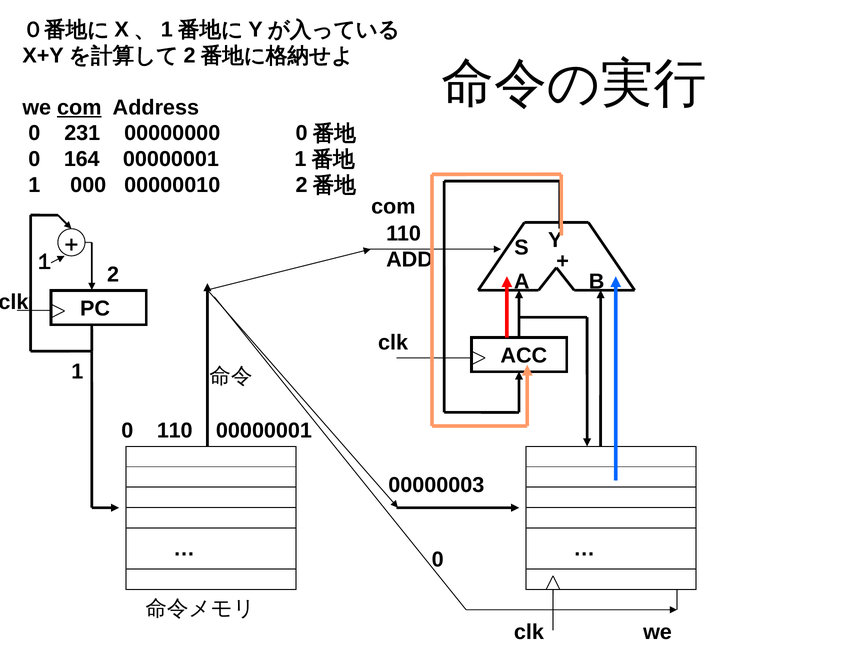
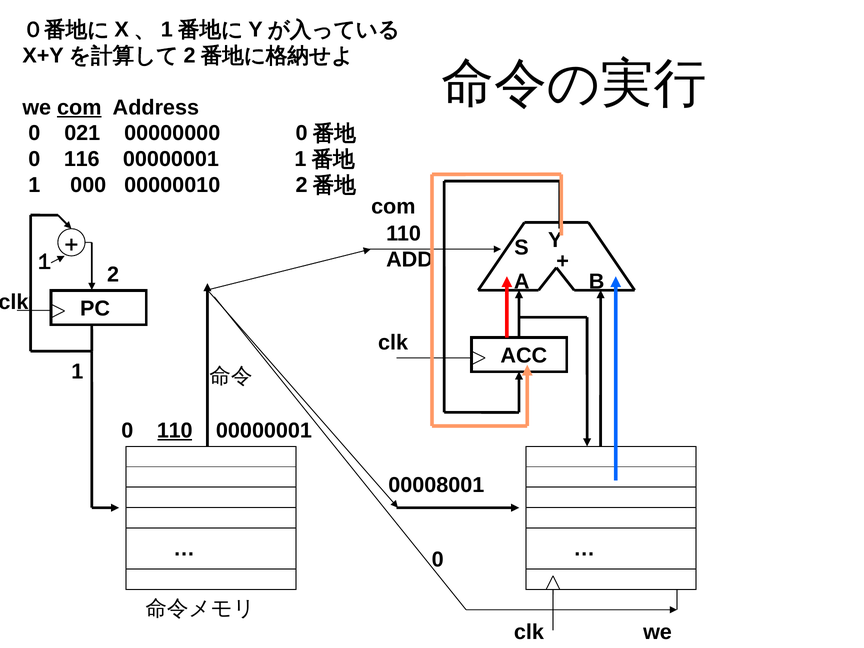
231: 231 -> 021 (82, 133)
164: 164 -> 116 (82, 159)
110 underline: none -> present (175, 430)
00000003: 00000003 -> 00008001 (436, 485)
